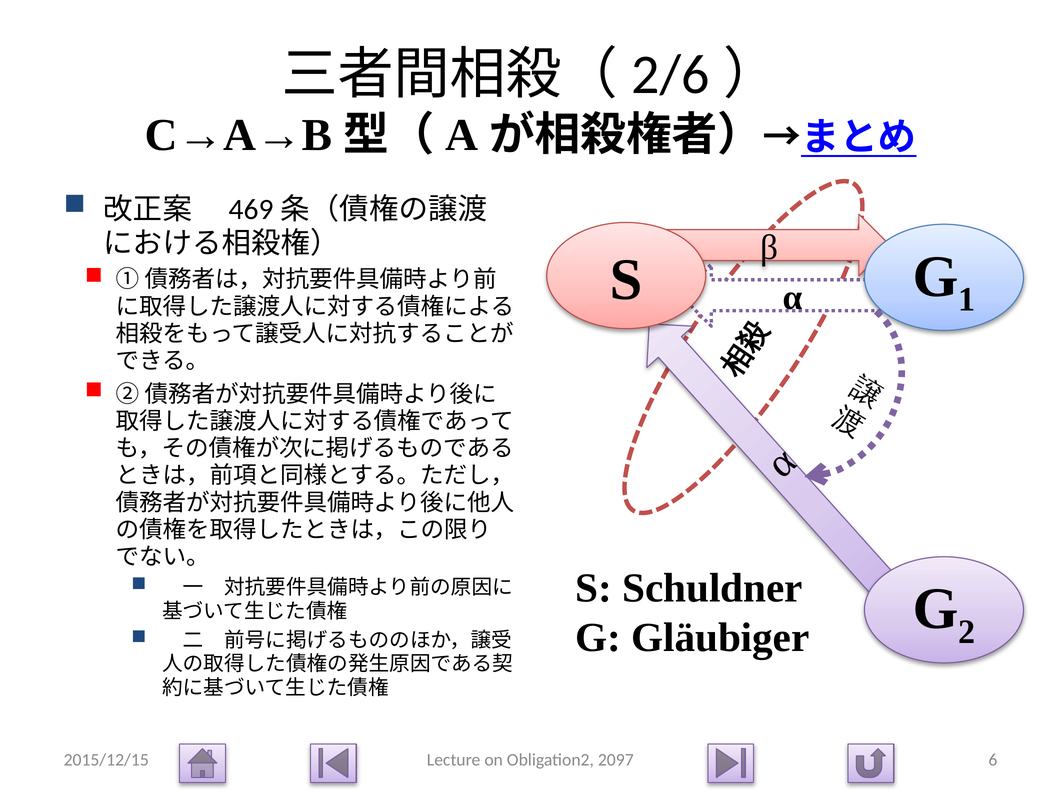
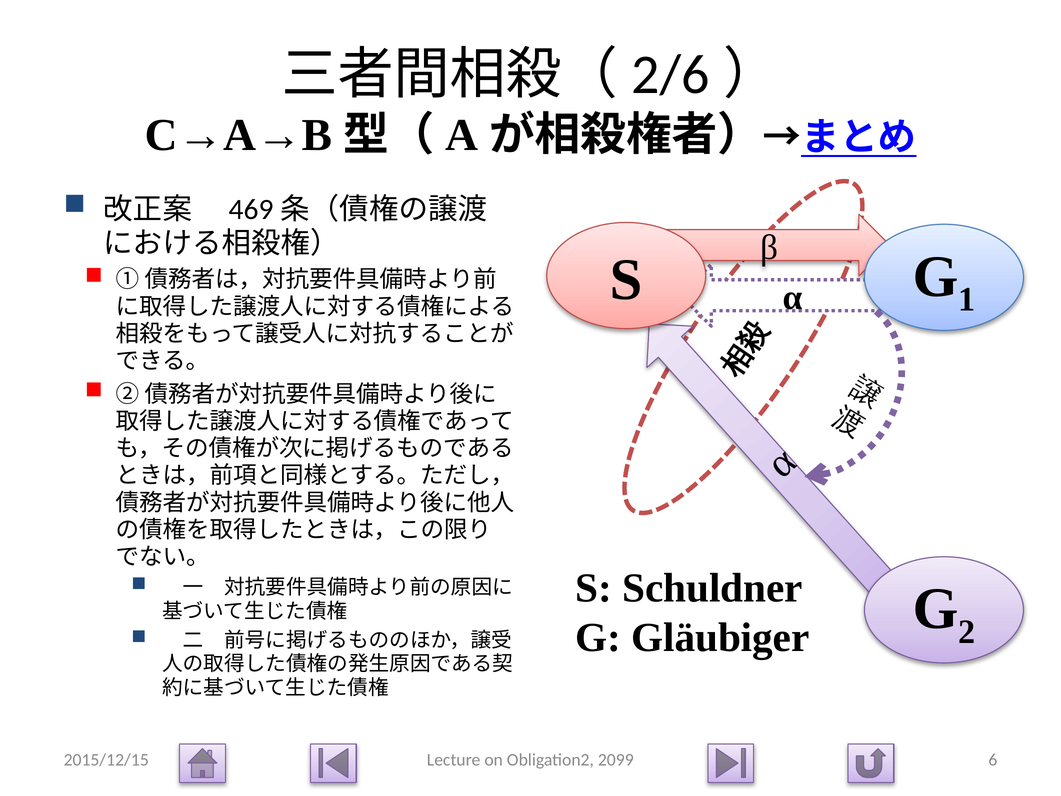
2097: 2097 -> 2099 (616, 760)
